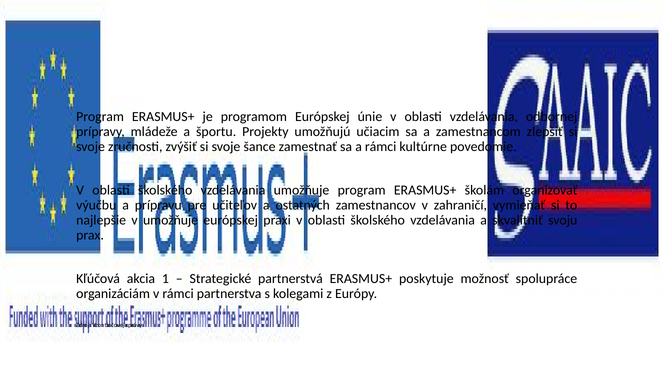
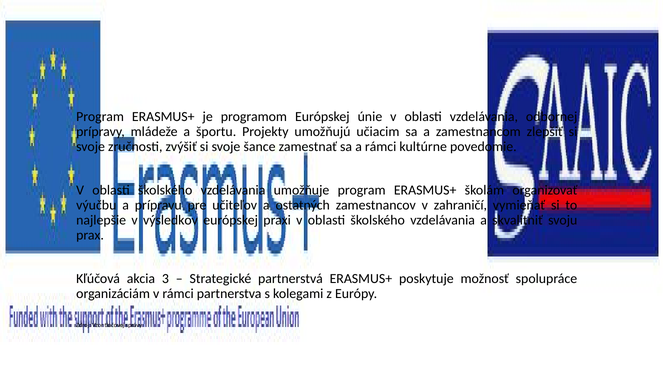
v umožňuje: umožňuje -> výsledkov (171, 220)
1: 1 -> 3 (165, 279)
